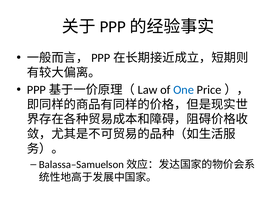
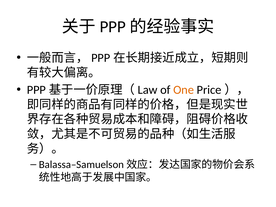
One colour: blue -> orange (184, 90)
